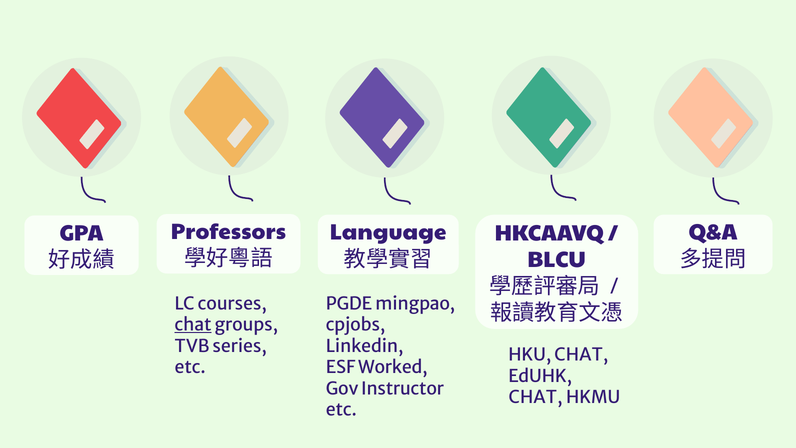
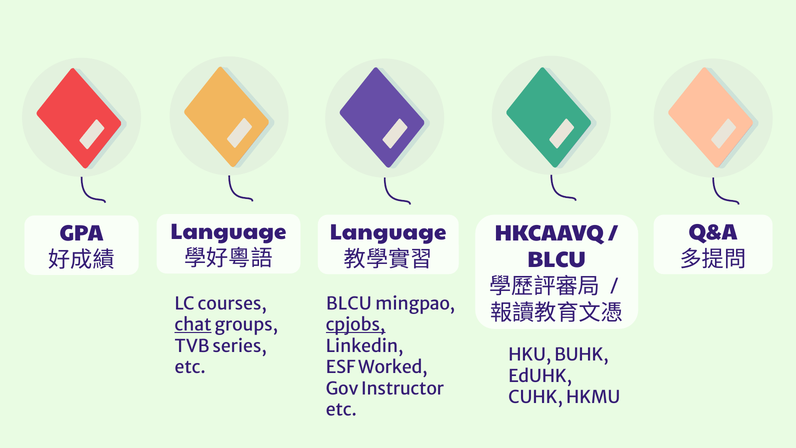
Professors: Professors -> Language (228, 232)
PGDE: PGDE -> BLCU (349, 304)
cpjobs underline: none -> present (356, 325)
HKU CHAT: CHAT -> BUHK (581, 355)
CHAT: CHAT -> CUHK (536, 397)
